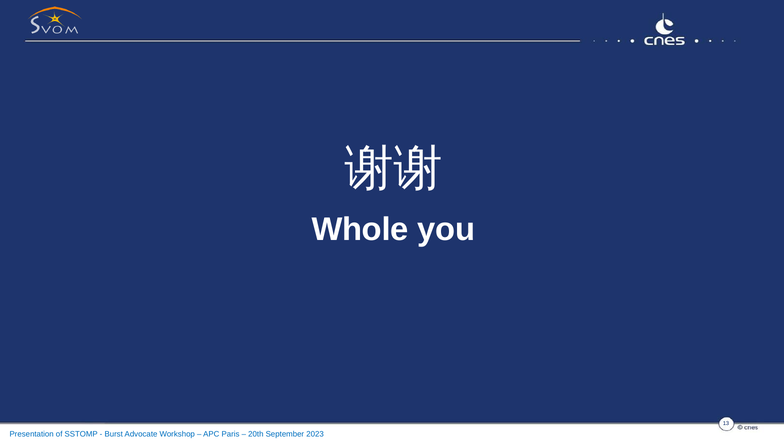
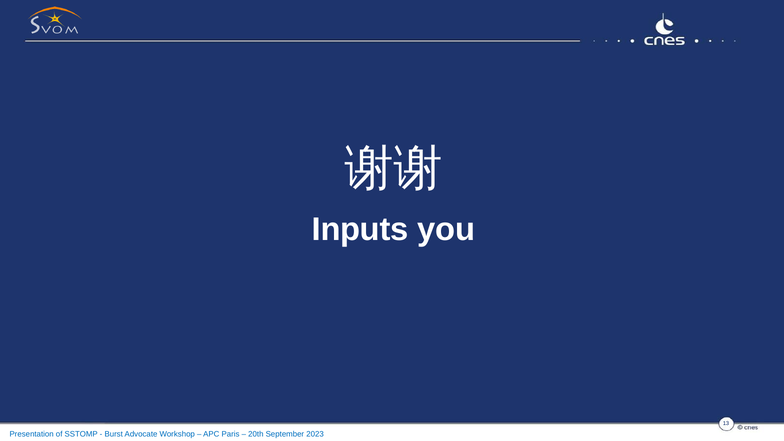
Whole: Whole -> Inputs (360, 229)
